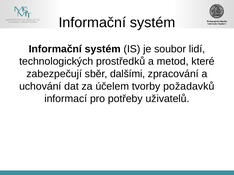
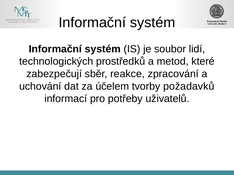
dalšími: dalšími -> reakce (128, 74)
